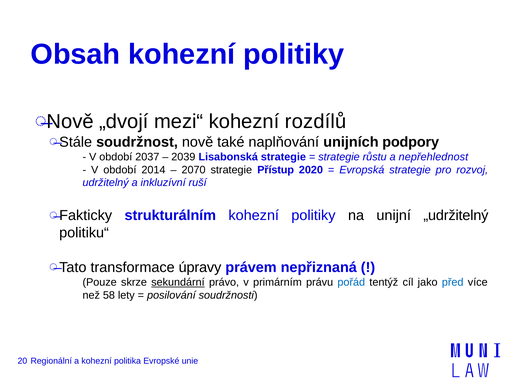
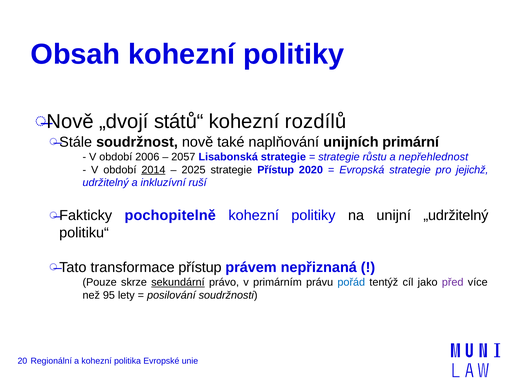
mezi“: mezi“ -> států“ (179, 122)
podpory: podpory -> primární (411, 142)
2037: 2037 -> 2006 (147, 157)
2039: 2039 -> 2057 (183, 157)
2014 underline: none -> present (153, 170)
2070: 2070 -> 2025 (194, 170)
rozvoj: rozvoj -> jejichž (472, 170)
strukturálním: strukturálním -> pochopitelně (170, 216)
transformace úpravy: úpravy -> přístup (200, 267)
před colour: blue -> purple (453, 282)
58: 58 -> 95 (109, 295)
